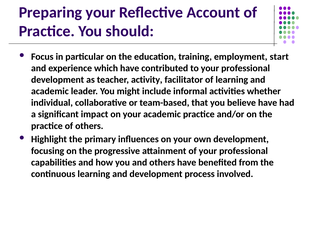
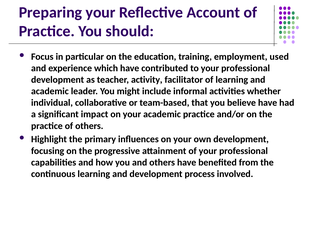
start: start -> used (279, 57)
